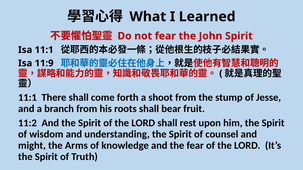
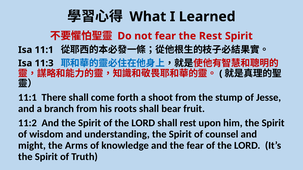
the John: John -> Rest (211, 36)
11:9: 11:9 -> 11:3 (44, 63)
